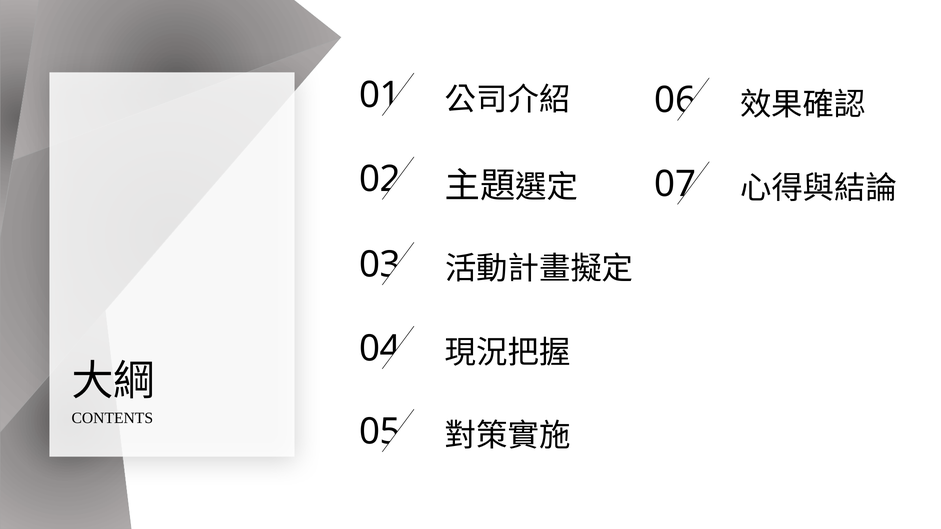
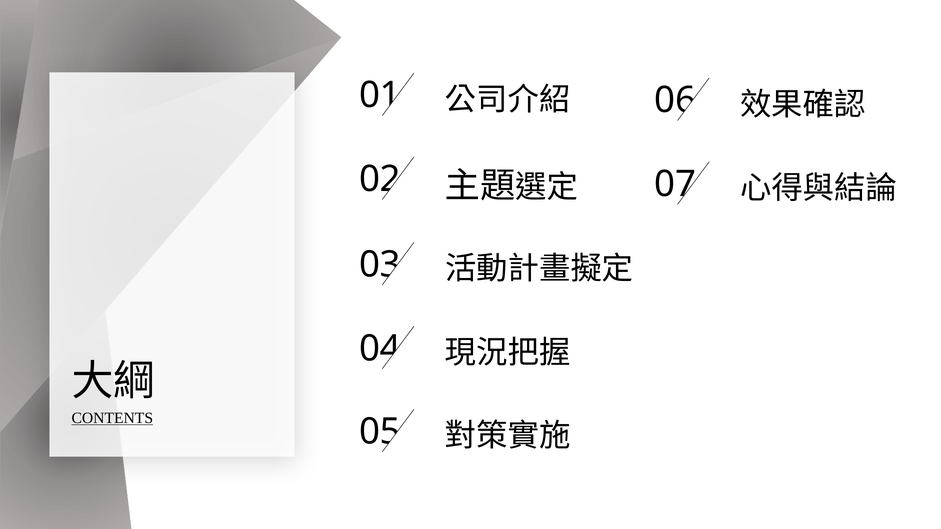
CONTENTS underline: none -> present (112, 418)
